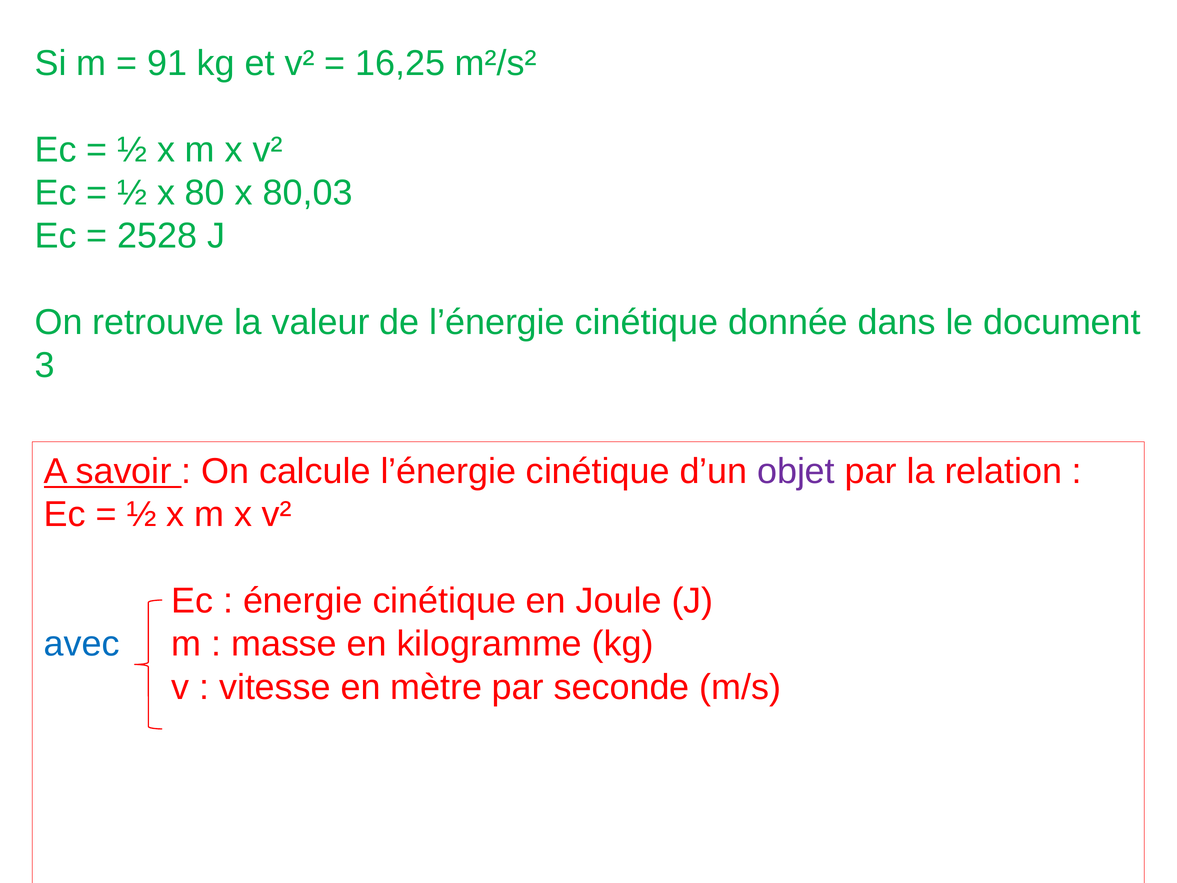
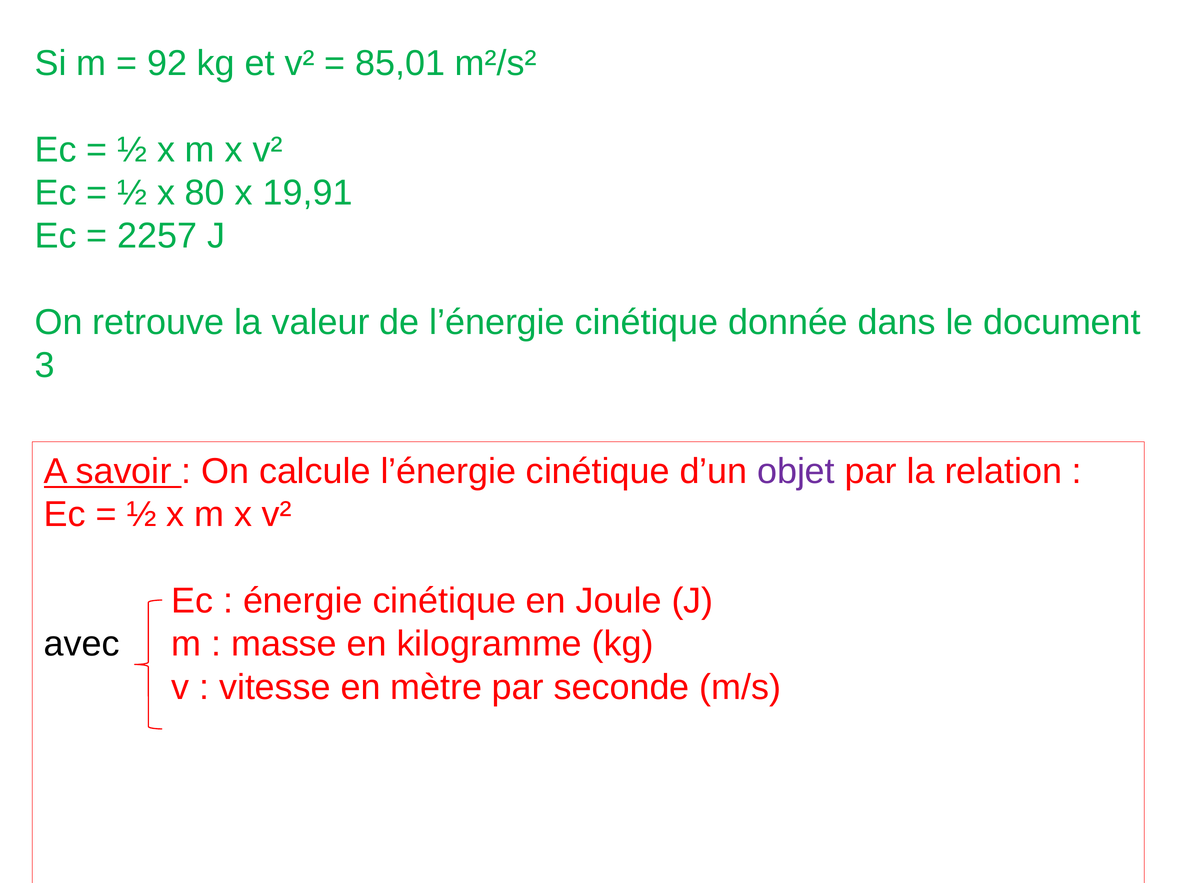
91: 91 -> 92 (167, 63)
16,25: 16,25 -> 85,01 (400, 63)
80,03: 80,03 -> 19,91 (308, 193)
2528: 2528 -> 2257 (157, 236)
avec colour: blue -> black (82, 644)
